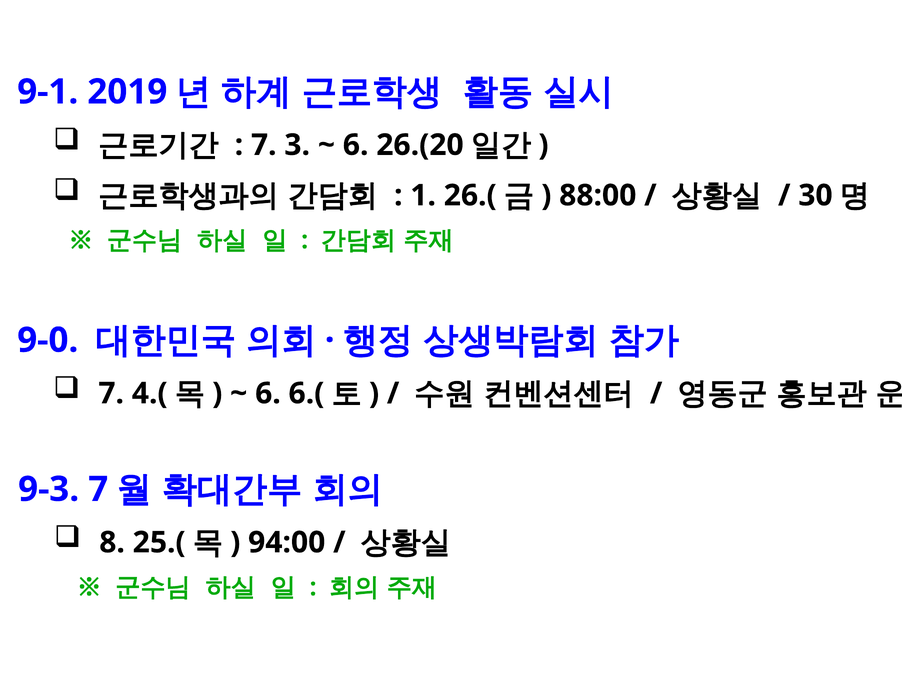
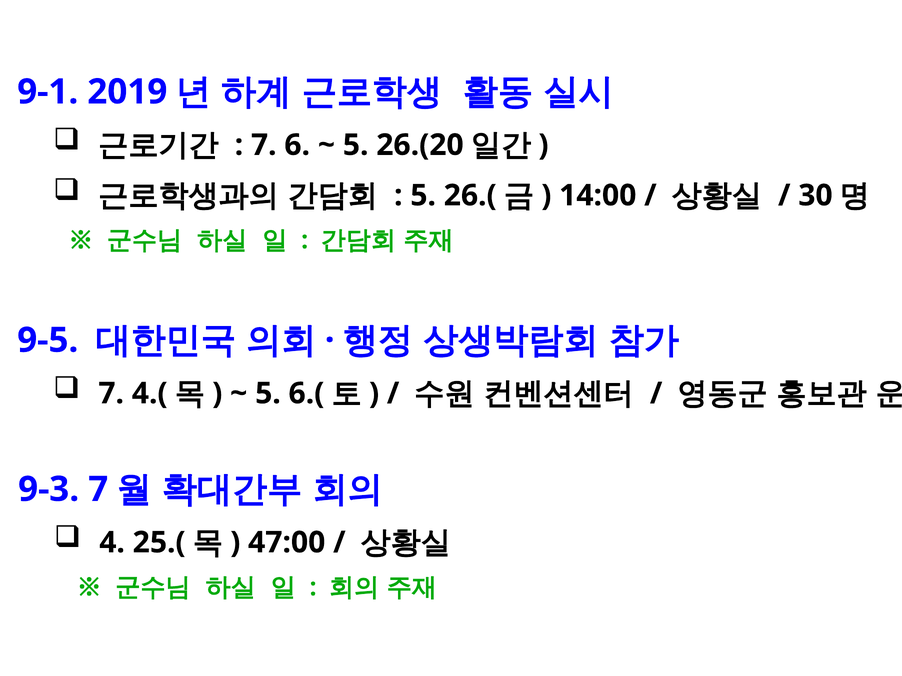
3: 3 -> 6 (297, 145)
6: 6 -> 5 (356, 145)
1: 1 -> 5 (423, 196)
88:00: 88:00 -> 14:00 (598, 196)
9-0: 9-0 -> 9-5 (48, 340)
6: 6 -> 5 (268, 394)
8: 8 -> 4 (112, 543)
94:00: 94:00 -> 47:00 (287, 543)
